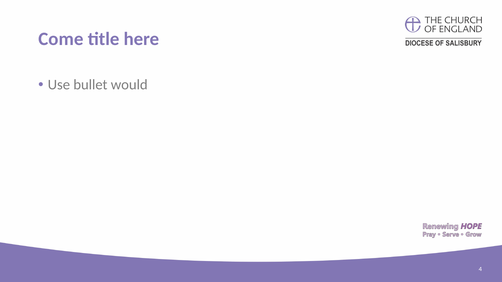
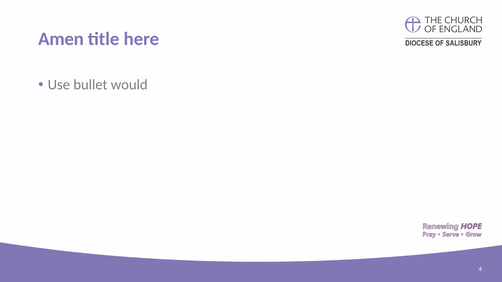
Come: Come -> Amen (61, 39)
